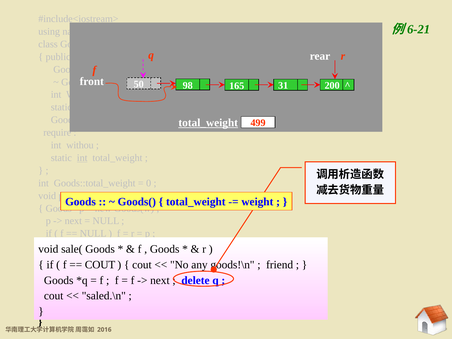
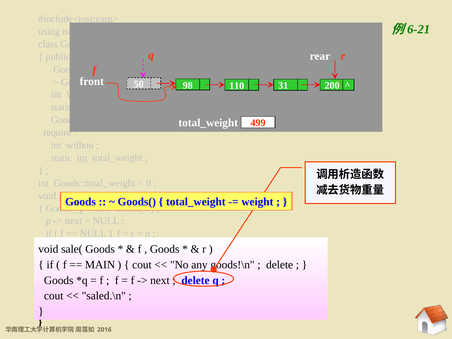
165: 165 -> 110 (237, 86)
total_weight underline: present -> none (208, 123)
COUT: COUT -> MAIN (100, 265)
friend: friend -> delete (280, 265)
